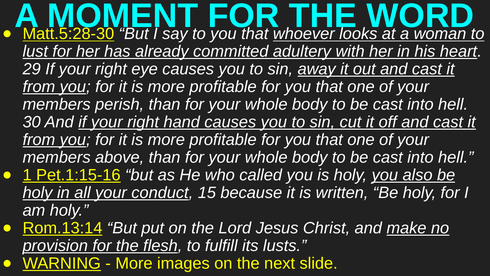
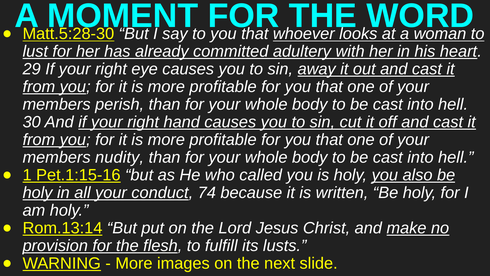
above: above -> nudity (120, 157)
15: 15 -> 74 (207, 192)
